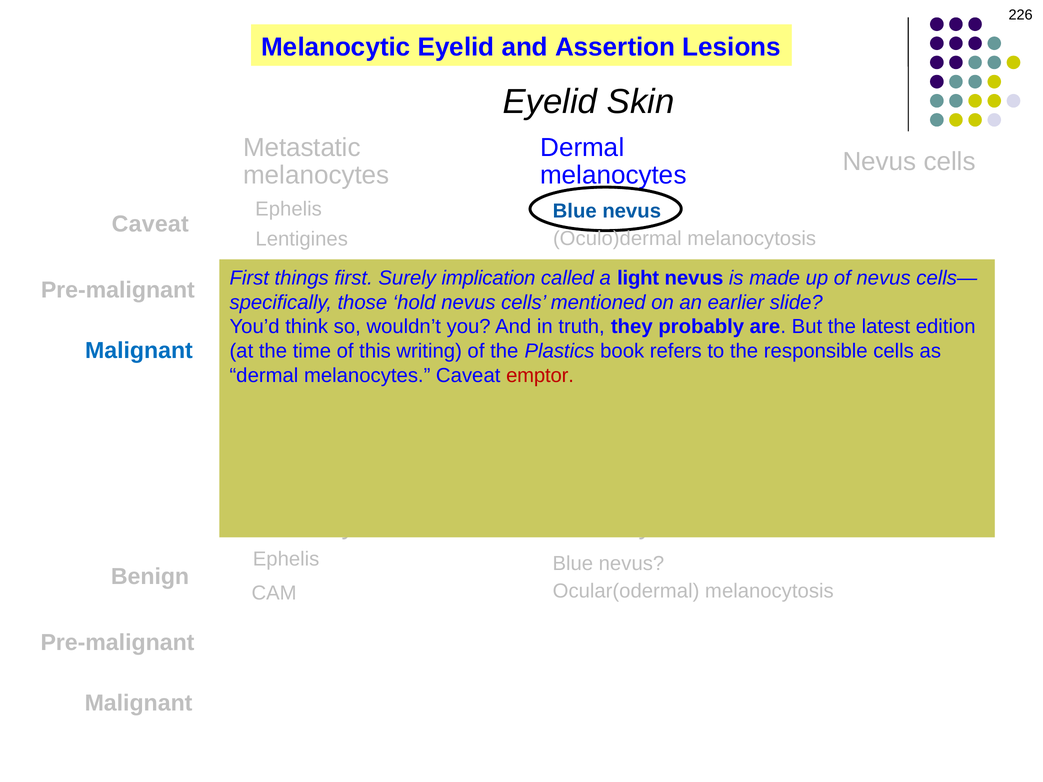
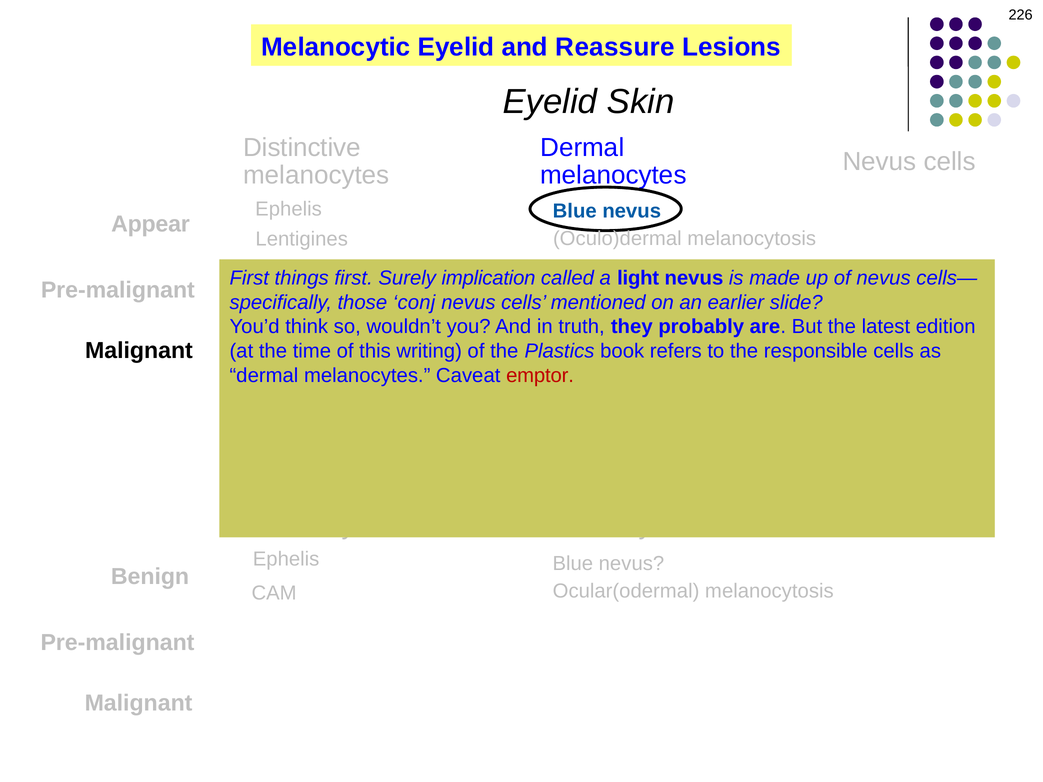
Assertion: Assertion -> Reassure (615, 47)
Metastatic: Metastatic -> Distinctive (302, 148)
Caveat: Caveat -> Appear (151, 224)
hold: hold -> conj (414, 302)
Malignant colour: blue -> black (139, 351)
